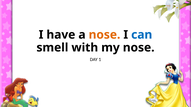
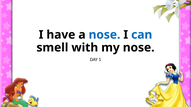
nose colour: orange -> blue (104, 35)
